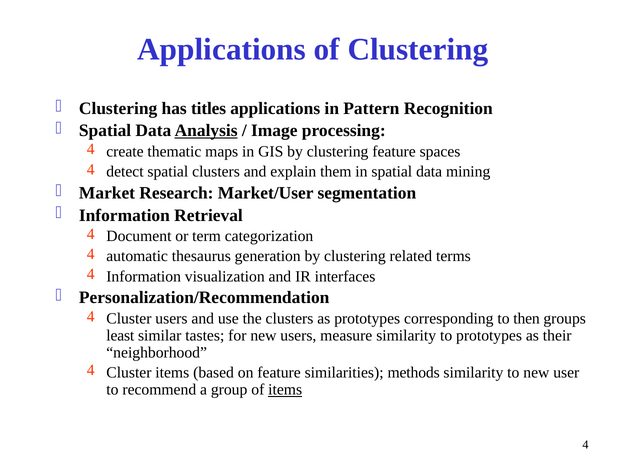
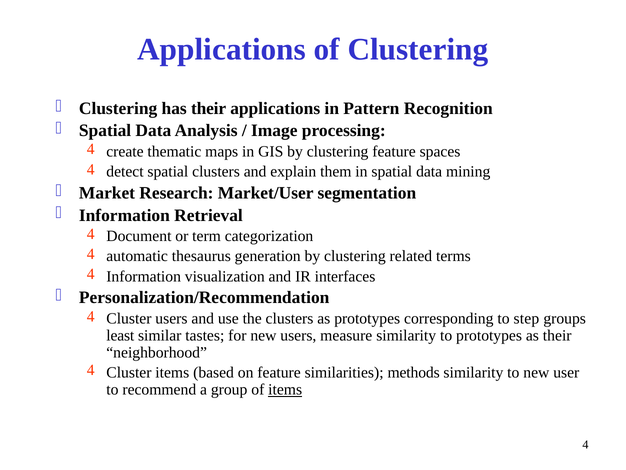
has titles: titles -> their (209, 108)
Analysis underline: present -> none (206, 130)
then: then -> step (526, 318)
